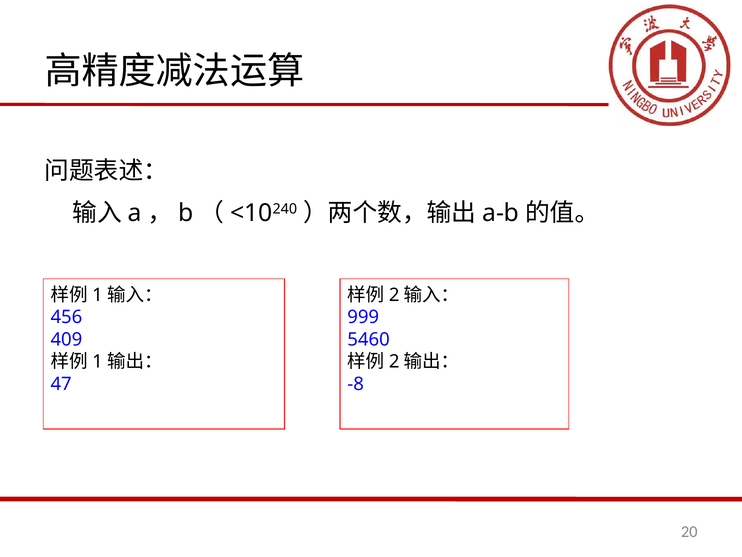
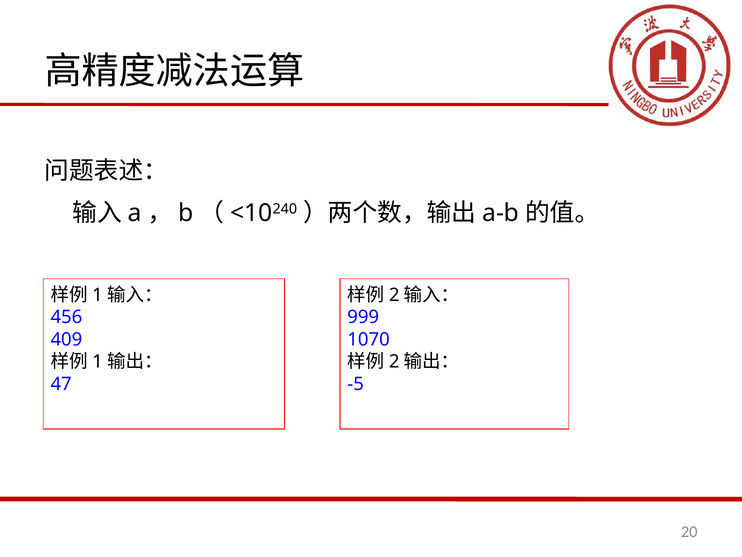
5460: 5460 -> 1070 (369, 339)
-8: -8 -> -5 (356, 384)
